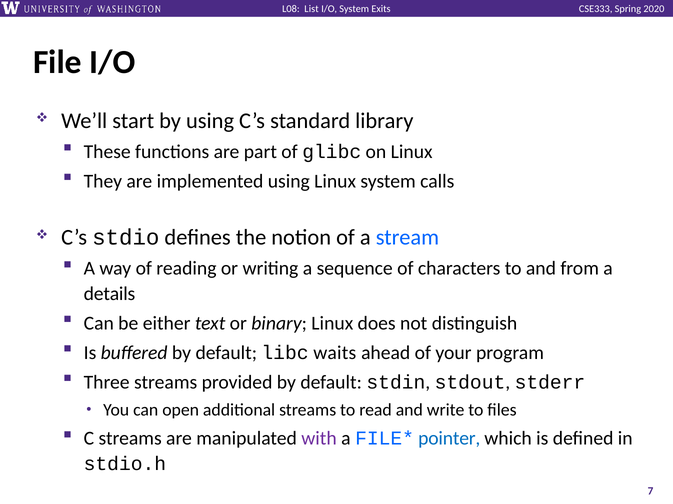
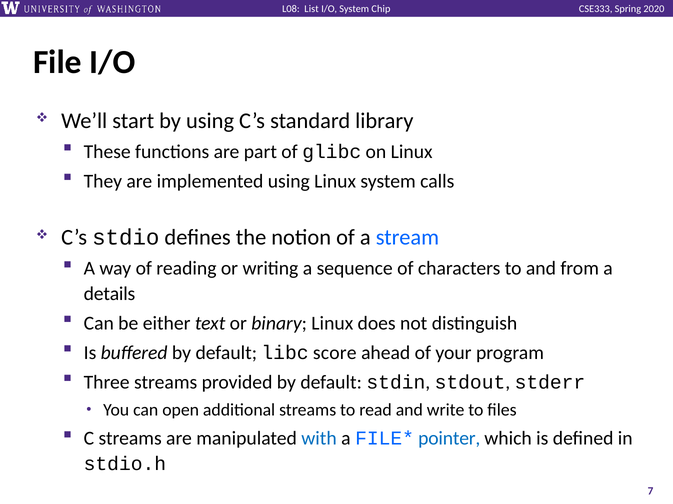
Exits: Exits -> Chip (381, 9)
waits: waits -> score (335, 353)
with colour: purple -> blue (319, 439)
